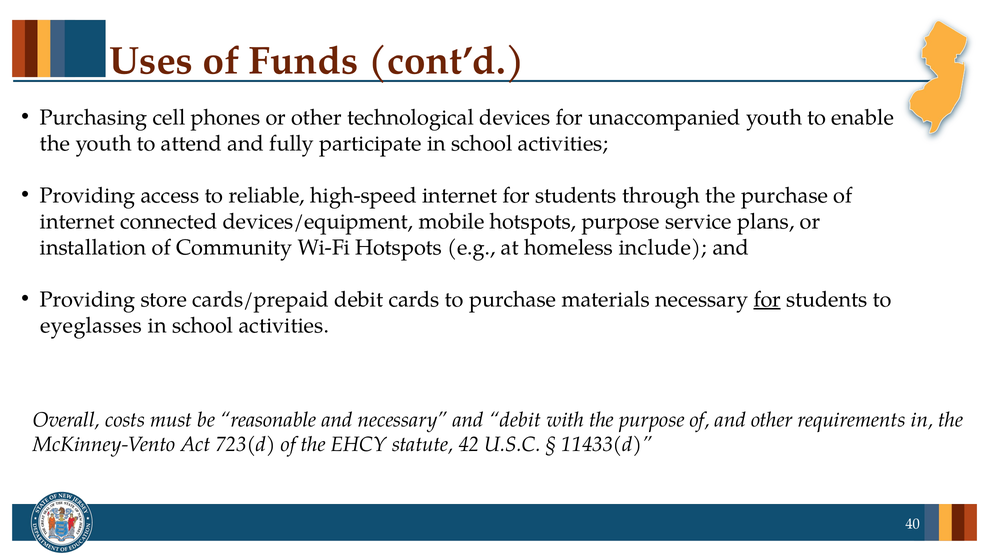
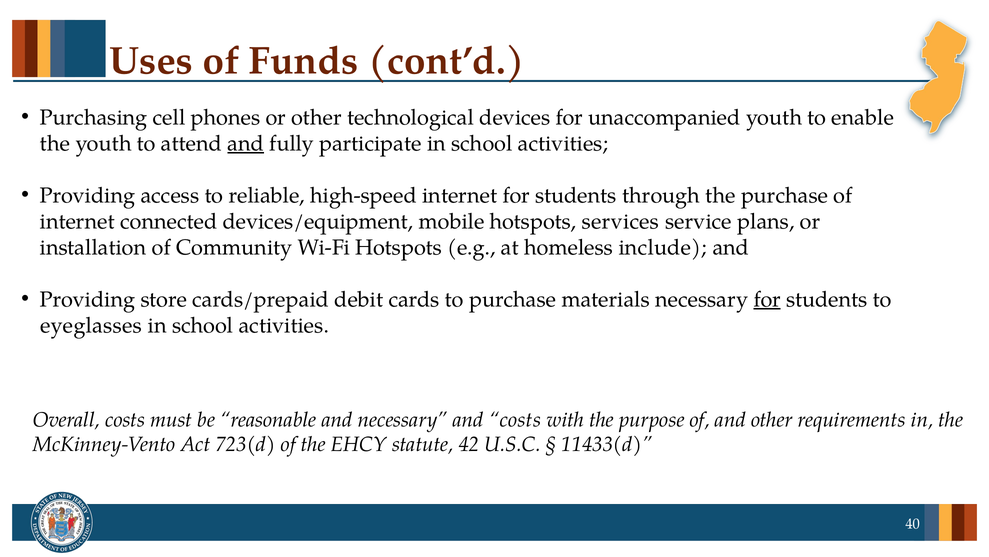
and underline: none -> present (246, 143)
hotspots purpose: purpose -> services (621, 221)
and debit: debit -> costs (515, 419)
